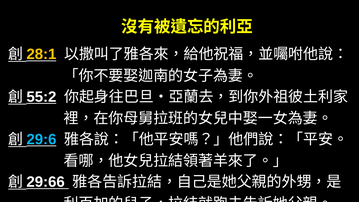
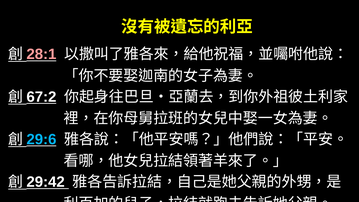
28:1 colour: yellow -> pink (41, 54)
55:2: 55:2 -> 67:2 (41, 97)
29:66: 29:66 -> 29:42 (46, 182)
